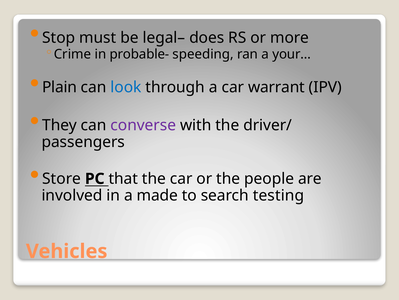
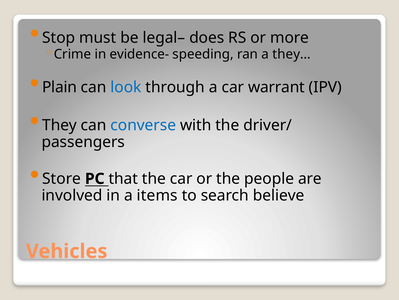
probable-: probable- -> evidence- (139, 54)
your…: your… -> they… (292, 54)
converse colour: purple -> blue (143, 125)
made: made -> items (157, 195)
testing: testing -> believe (279, 195)
